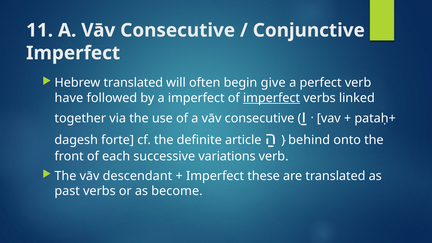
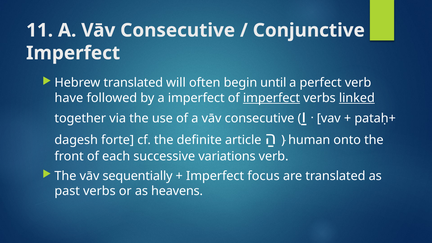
give: give -> until (273, 83)
linked underline: none -> present (357, 98)
behind: behind -> human (309, 140)
descendant: descendant -> sequentially (138, 176)
these: these -> focus (264, 176)
become: become -> heavens (177, 191)
